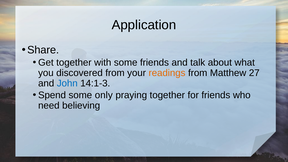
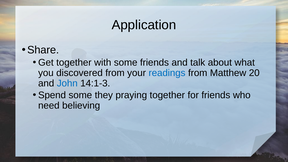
readings colour: orange -> blue (167, 73)
27: 27 -> 20 (254, 73)
only: only -> they (104, 95)
